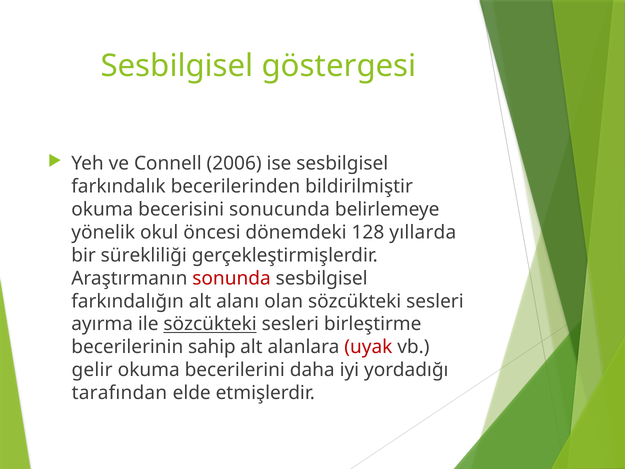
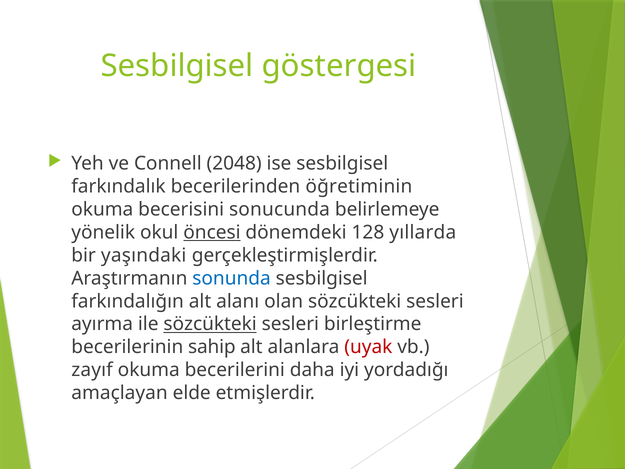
2006: 2006 -> 2048 (234, 164)
bildirilmiştir: bildirilmiştir -> öğretiminin (359, 187)
öncesi underline: none -> present (212, 232)
sürekliliği: sürekliliği -> yaşındaki (144, 255)
sonunda colour: red -> blue (232, 278)
gelir: gelir -> zayıf (92, 370)
tarafından: tarafından -> amaçlayan (120, 393)
